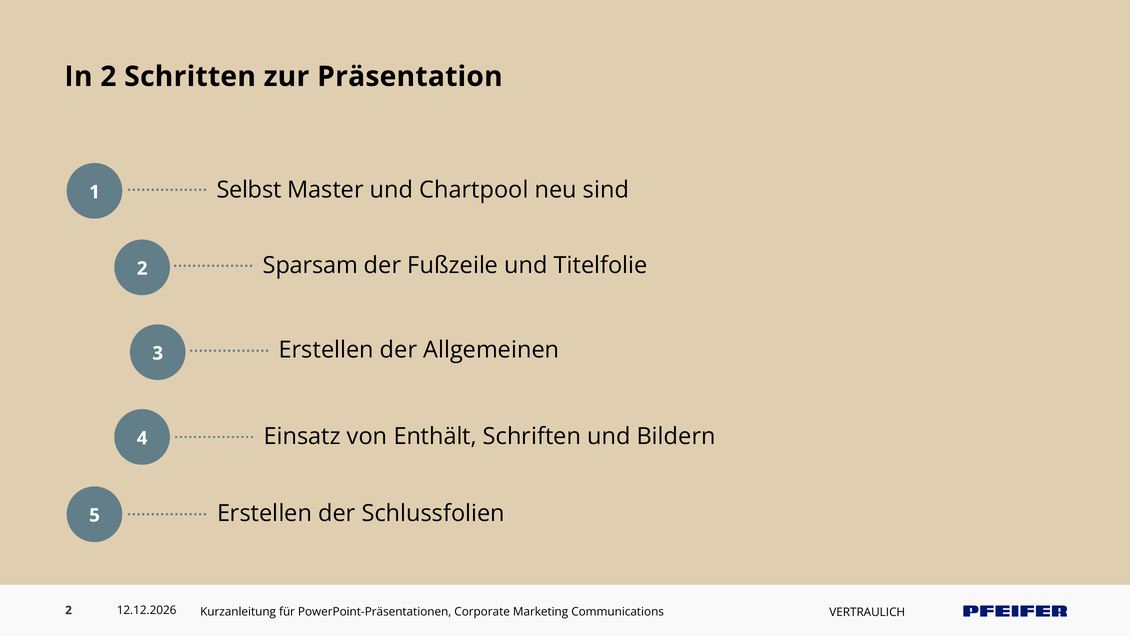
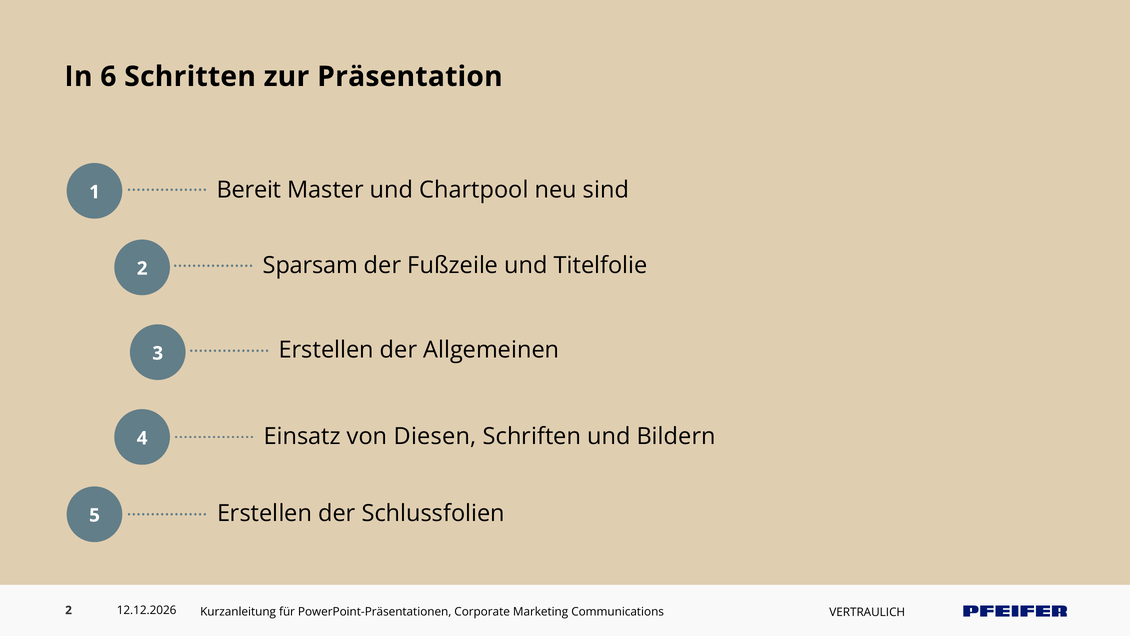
In 2: 2 -> 6 (108, 77)
Selbst: Selbst -> Bereit (249, 190)
Enthält: Enthält -> Diesen (435, 436)
